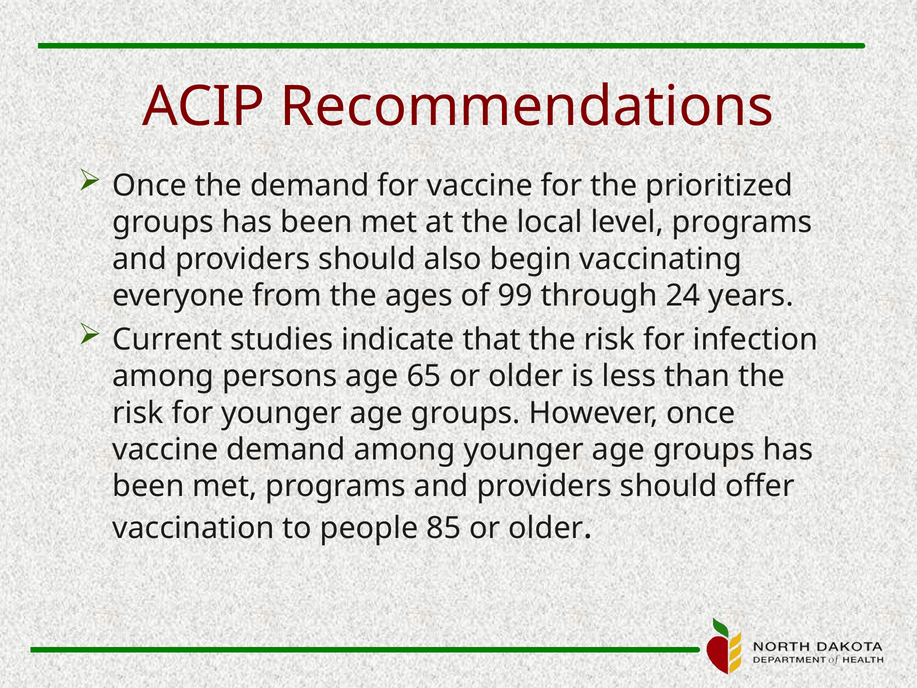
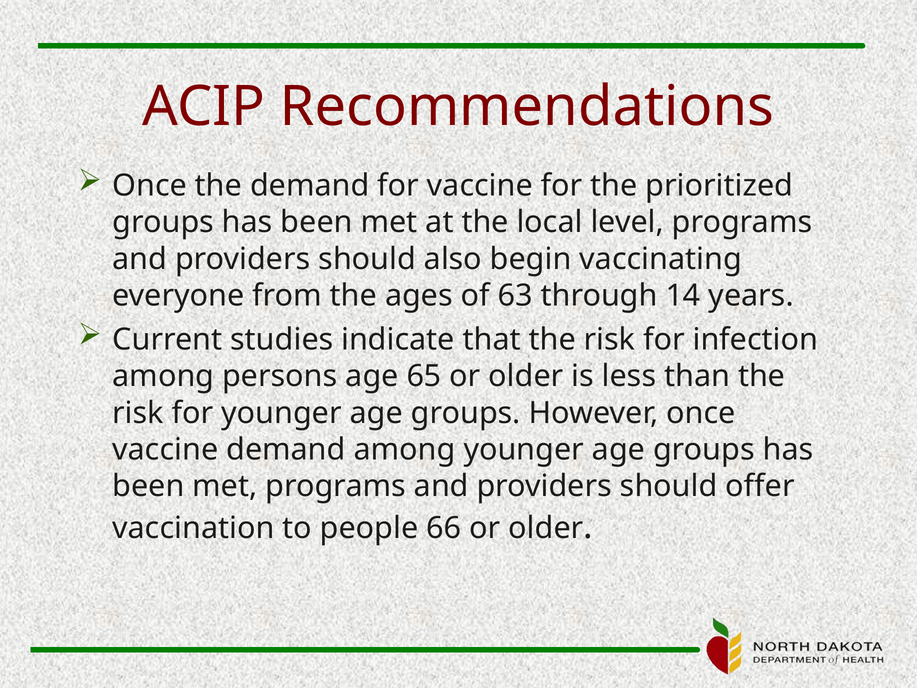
99: 99 -> 63 (515, 296)
24: 24 -> 14 (683, 296)
85: 85 -> 66 (444, 528)
